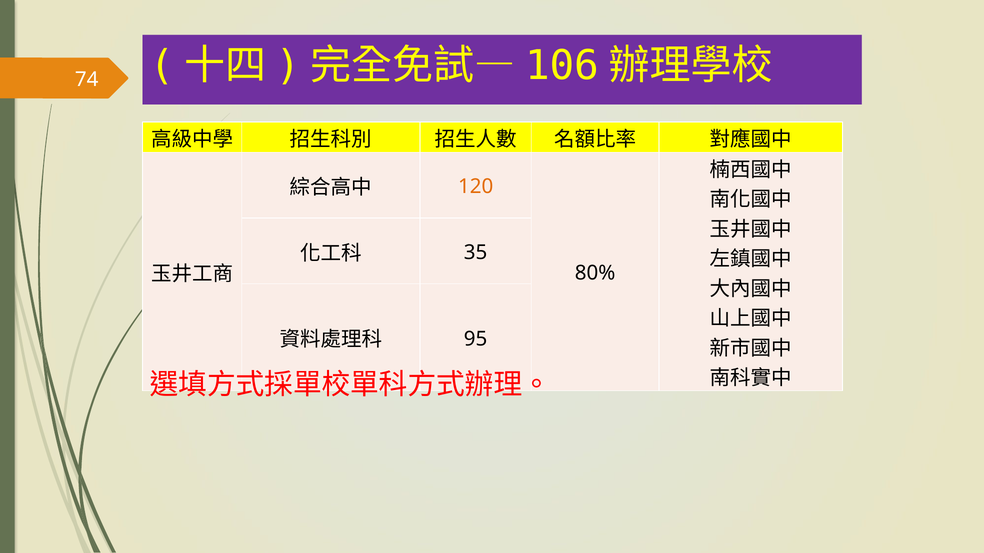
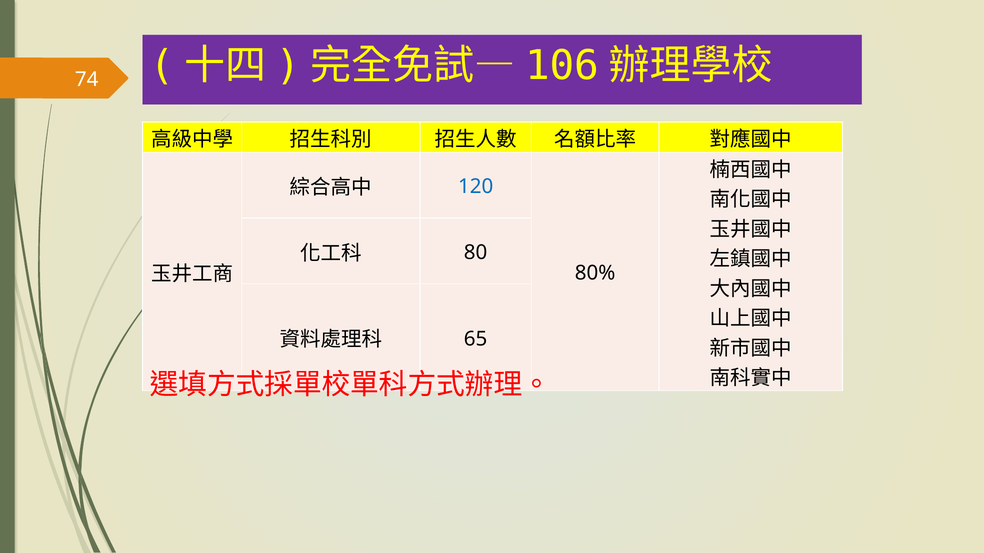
120 colour: orange -> blue (476, 187)
35: 35 -> 80 (476, 253)
95: 95 -> 65 (476, 339)
